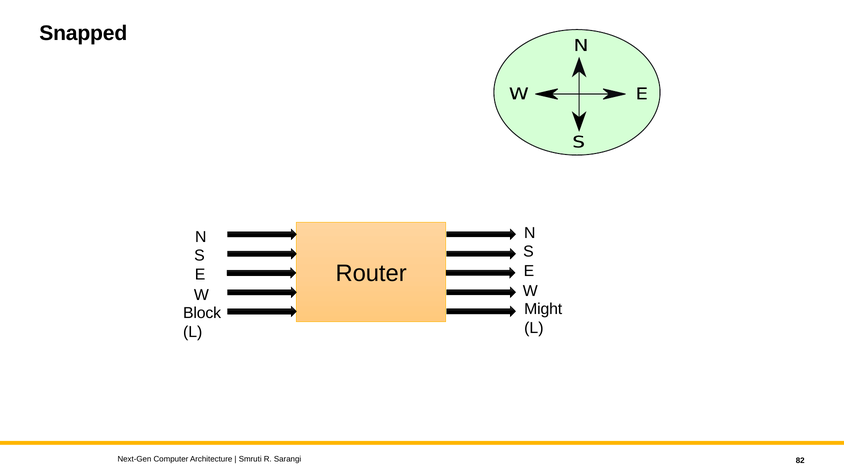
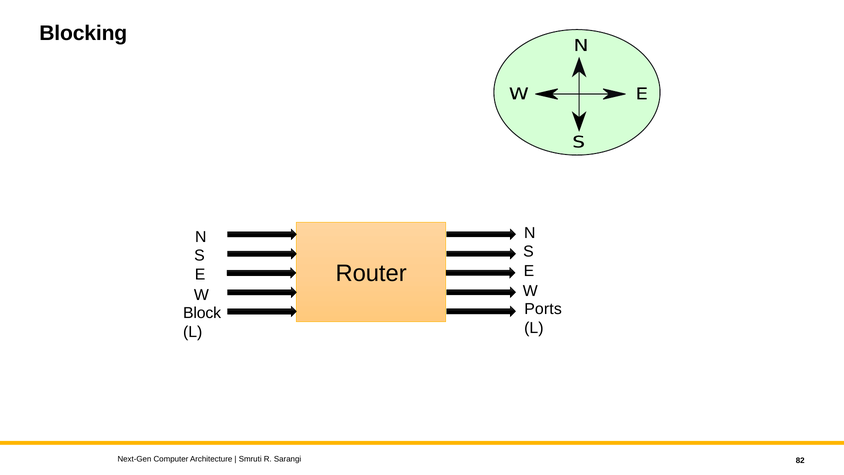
Snapped: Snapped -> Blocking (83, 33)
Might: Might -> Ports (543, 309)
